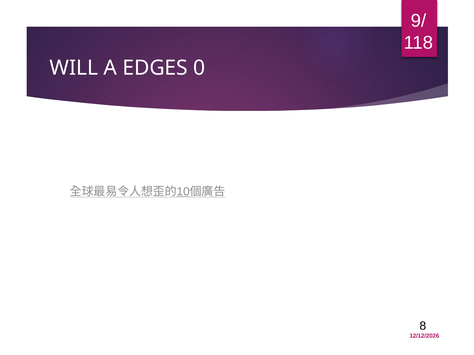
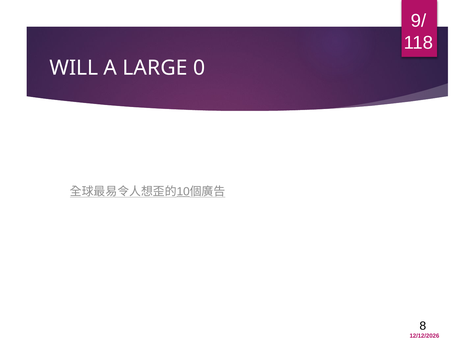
EDGES: EDGES -> LARGE (155, 68)
